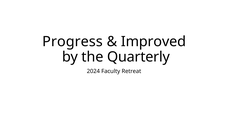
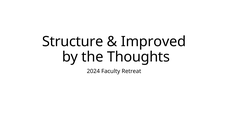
Progress: Progress -> Structure (73, 42)
Quarterly: Quarterly -> Thoughts (138, 57)
